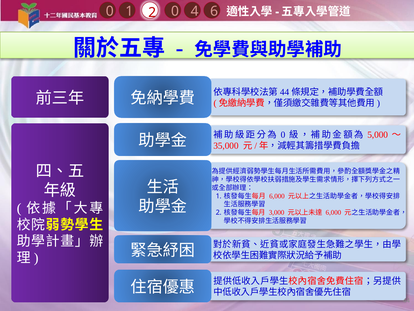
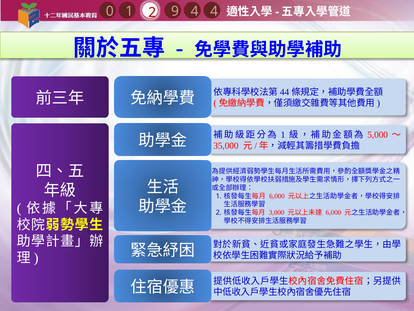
4 6: 6 -> 4 (214, 11)
2 0: 0 -> 9 (175, 11)
0: 0 -> 1 (283, 134)
